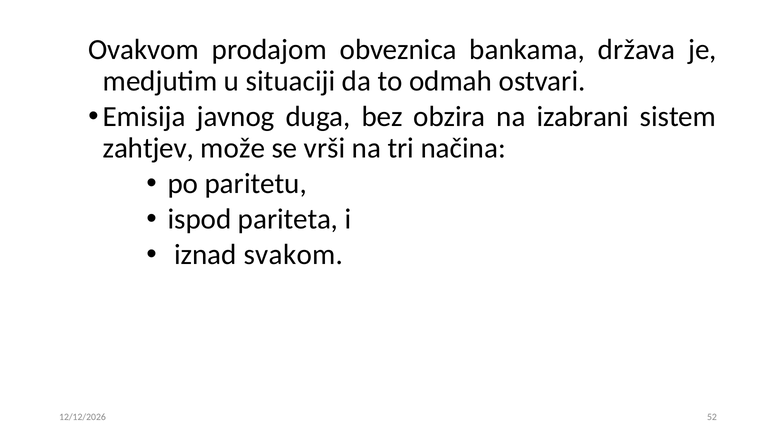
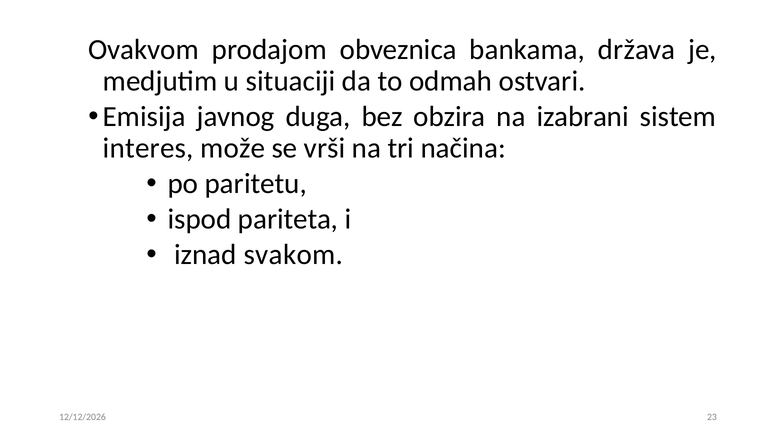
zahtjev: zahtjev -> interes (148, 148)
52: 52 -> 23 (712, 417)
